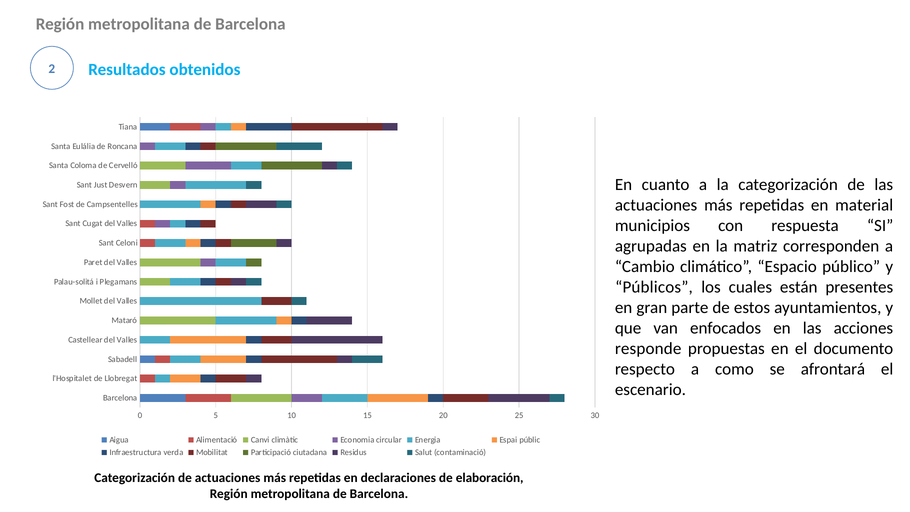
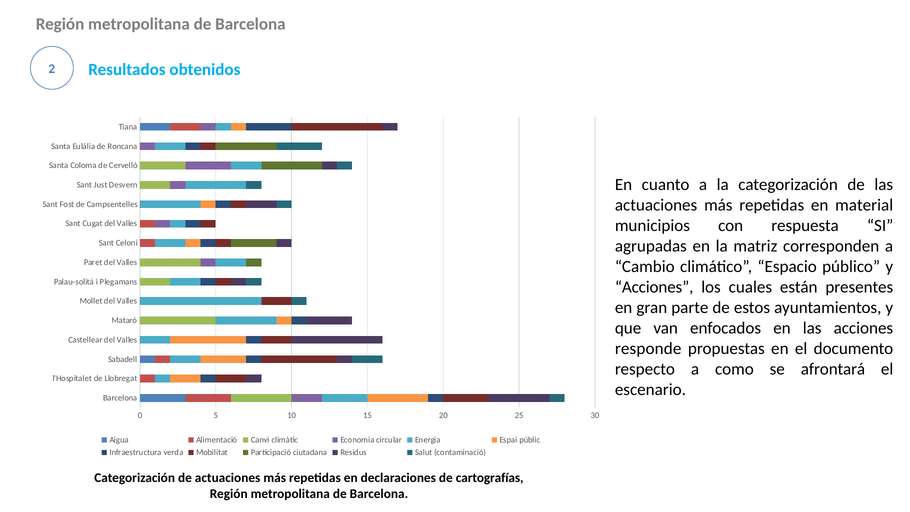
Públicos: Públicos -> Acciones (654, 287)
elaboración: elaboración -> cartografías (490, 478)
